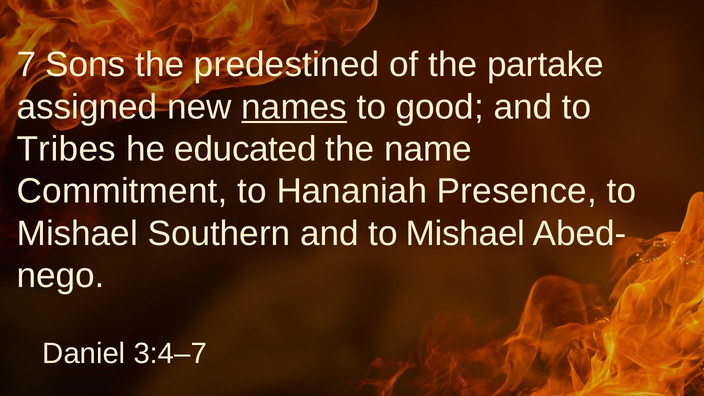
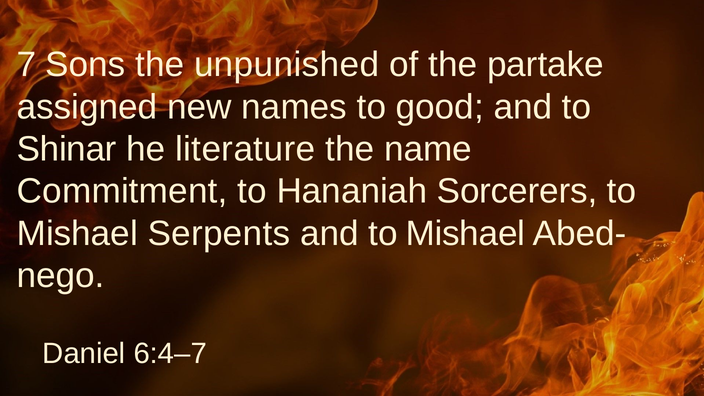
predestined: predestined -> unpunished (287, 65)
names underline: present -> none (294, 107)
Tribes: Tribes -> Shinar (67, 149)
educated: educated -> literature (245, 149)
Presence: Presence -> Sorcerers (517, 191)
Southern: Southern -> Serpents (219, 234)
3:4–7: 3:4–7 -> 6:4–7 (170, 353)
